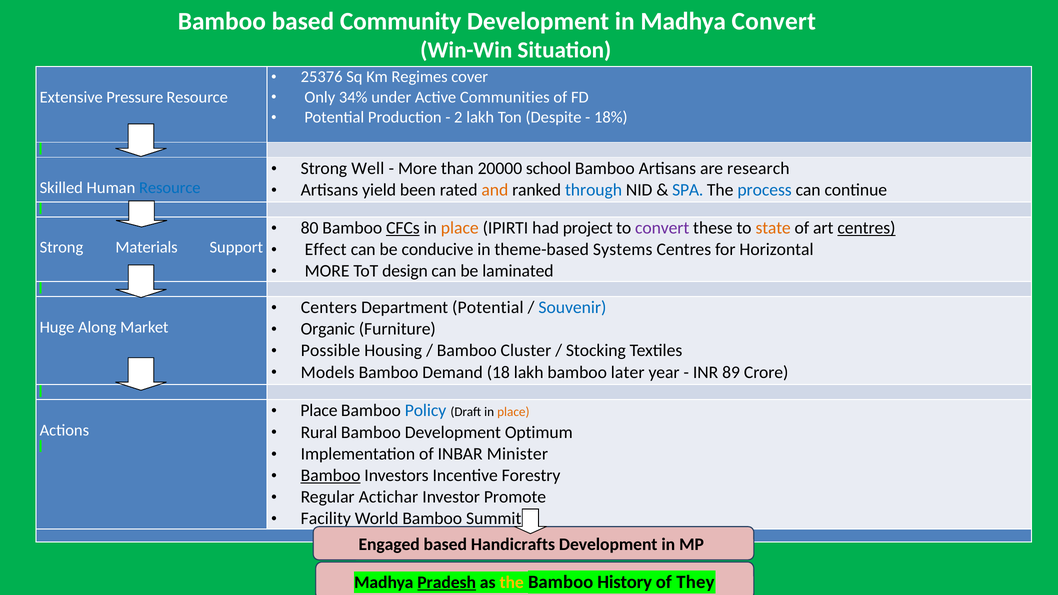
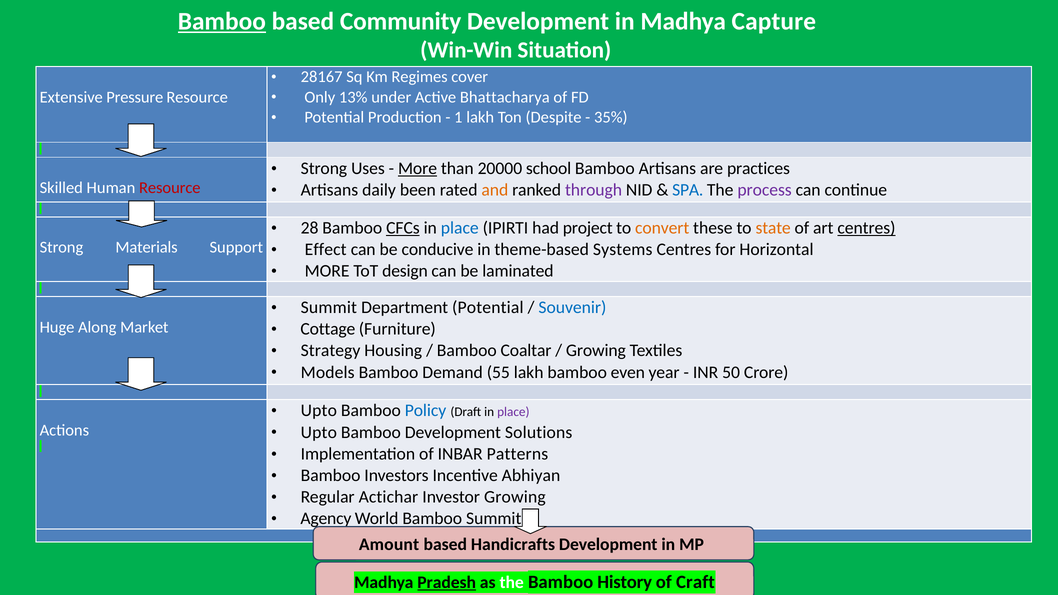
Bamboo underline: none -> present (222, 21)
Madhya Convert: Convert -> Capture (774, 21)
25376: 25376 -> 28167 (322, 77)
34%: 34% -> 13% (353, 97)
Communities: Communities -> Bhattacharya (505, 97)
2: 2 -> 1 (458, 117)
18%: 18% -> 35% (611, 117)
Well: Well -> Uses (368, 168)
More underline: none -> present (418, 168)
research: research -> practices (758, 168)
Resource colour: blue -> red (170, 188)
yield: yield -> daily (379, 190)
through colour: blue -> purple (594, 190)
process colour: blue -> purple (765, 190)
80: 80 -> 28 (310, 228)
place colour: orange -> blue (460, 228)
convert colour: purple -> orange (662, 228)
Centers: Centers -> Summit (329, 308)
Organic: Organic -> Cottage (328, 329)
Possible: Possible -> Strategy (331, 351)
Cluster: Cluster -> Coaltar (526, 351)
Stocking: Stocking -> Growing (596, 351)
18: 18 -> 55 (498, 372)
later: later -> even (628, 372)
89: 89 -> 50 (731, 372)
Place: Place -> Upto (319, 411)
place colour: orange -> purple (513, 412)
Rural: Rural -> Upto (319, 432)
Optimum: Optimum -> Solutions (539, 432)
Minister: Minister -> Patterns (517, 454)
Bamboo underline: present -> none (331, 475)
Forestry: Forestry -> Abhiyan (531, 475)
Investor Promote: Promote -> Growing (515, 497)
Facility: Facility -> Agency (326, 519)
Engaged: Engaged -> Amount (389, 545)
the colour: yellow -> white (512, 583)
They: They -> Craft (695, 582)
